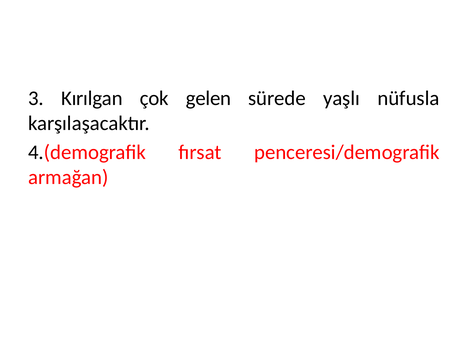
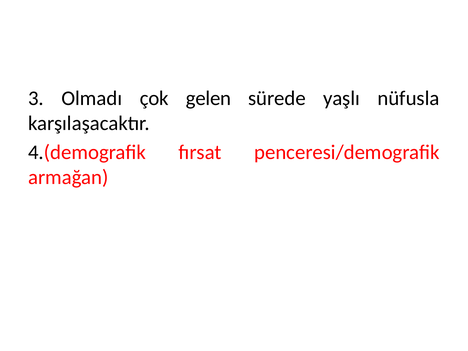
Kırılgan: Kırılgan -> Olmadı (92, 98)
